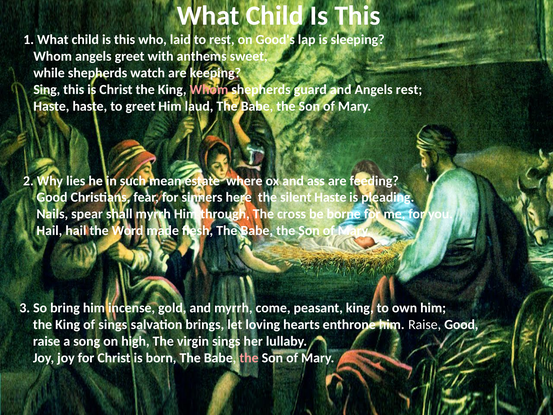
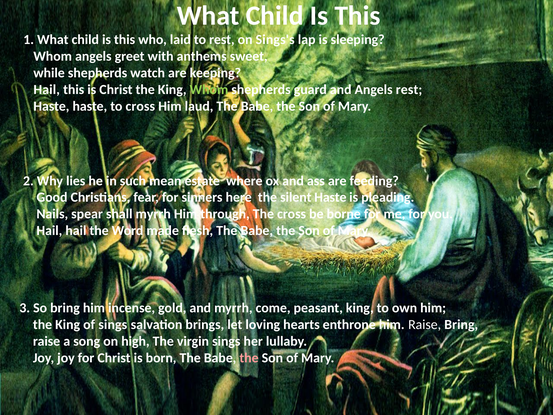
Good's: Good's -> Sings's (275, 40)
Sing: Sing -> Hail (47, 89)
Whom colour: pink -> light green (209, 89)
to greet: greet -> cross (140, 106)
Raise Good: Good -> Bring (461, 324)
